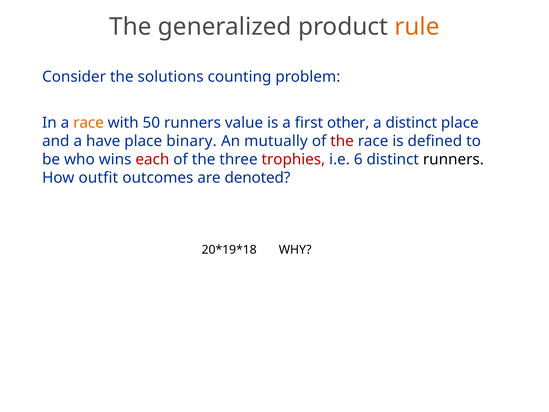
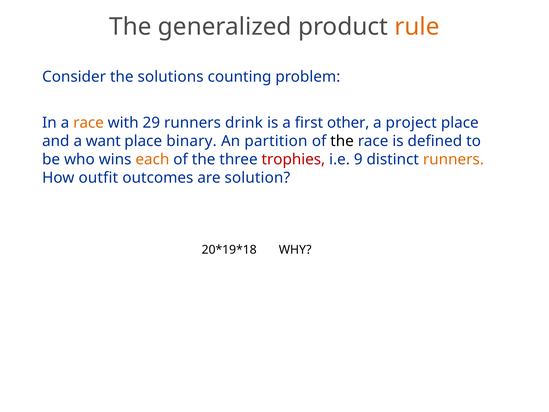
50: 50 -> 29 (151, 123)
value: value -> drink (244, 123)
a distinct: distinct -> project (411, 123)
have: have -> want (103, 141)
mutually: mutually -> partition (276, 141)
the colour: red -> black (342, 141)
each colour: red -> orange (152, 159)
6: 6 -> 9 (358, 159)
runners colour: black -> orange (453, 159)
denoted: denoted -> solution (257, 178)
